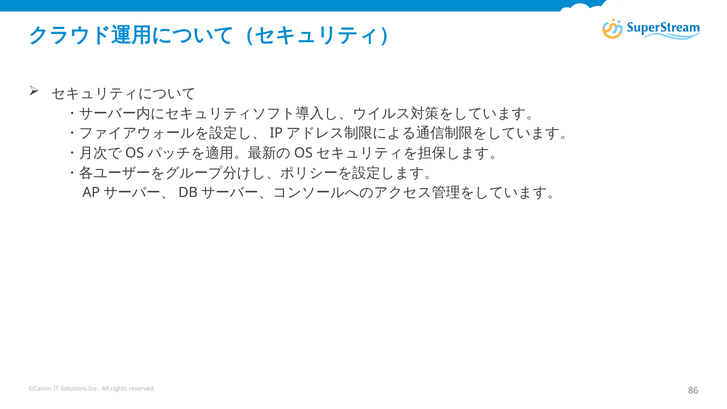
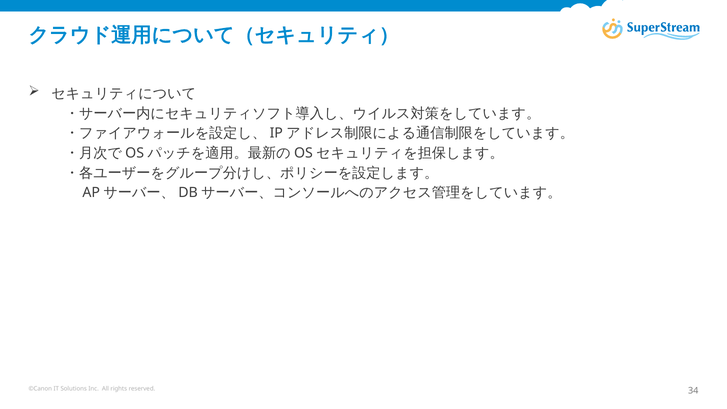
86: 86 -> 34 (693, 391)
